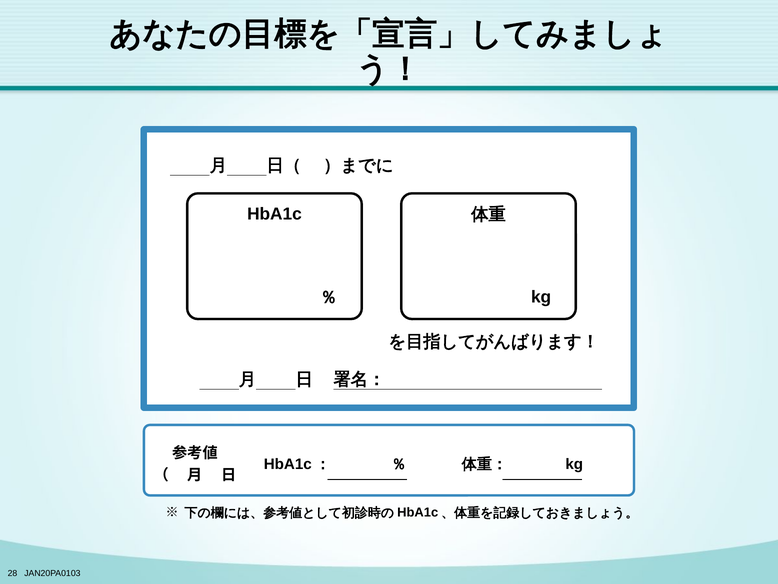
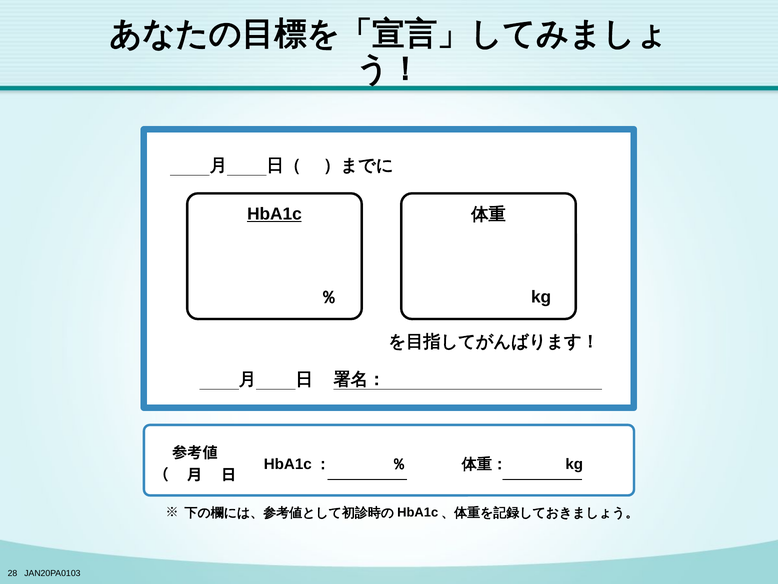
HbA1c underline: none -> present (274, 214)
